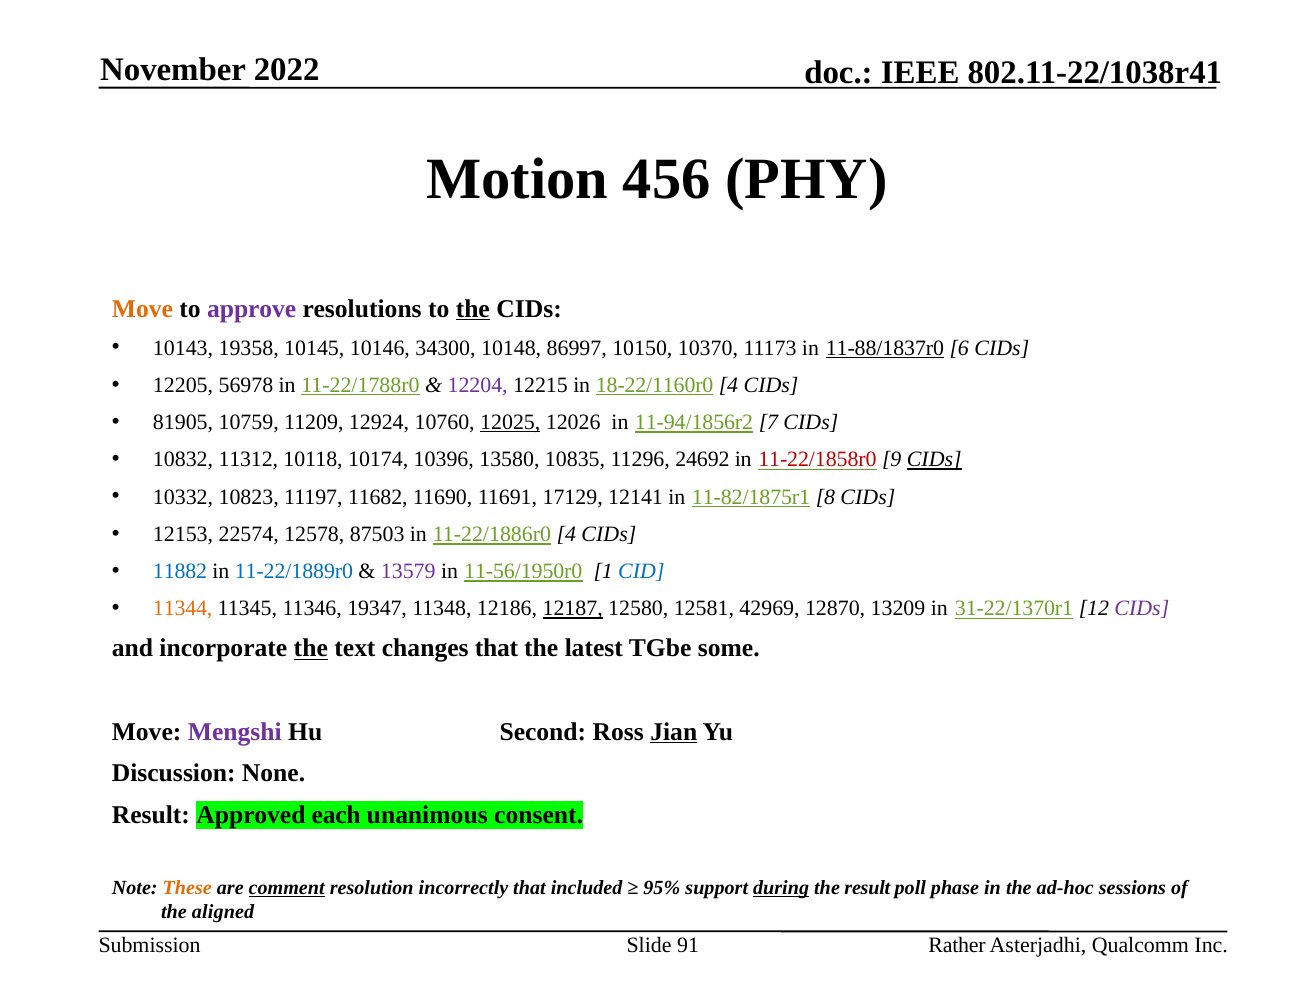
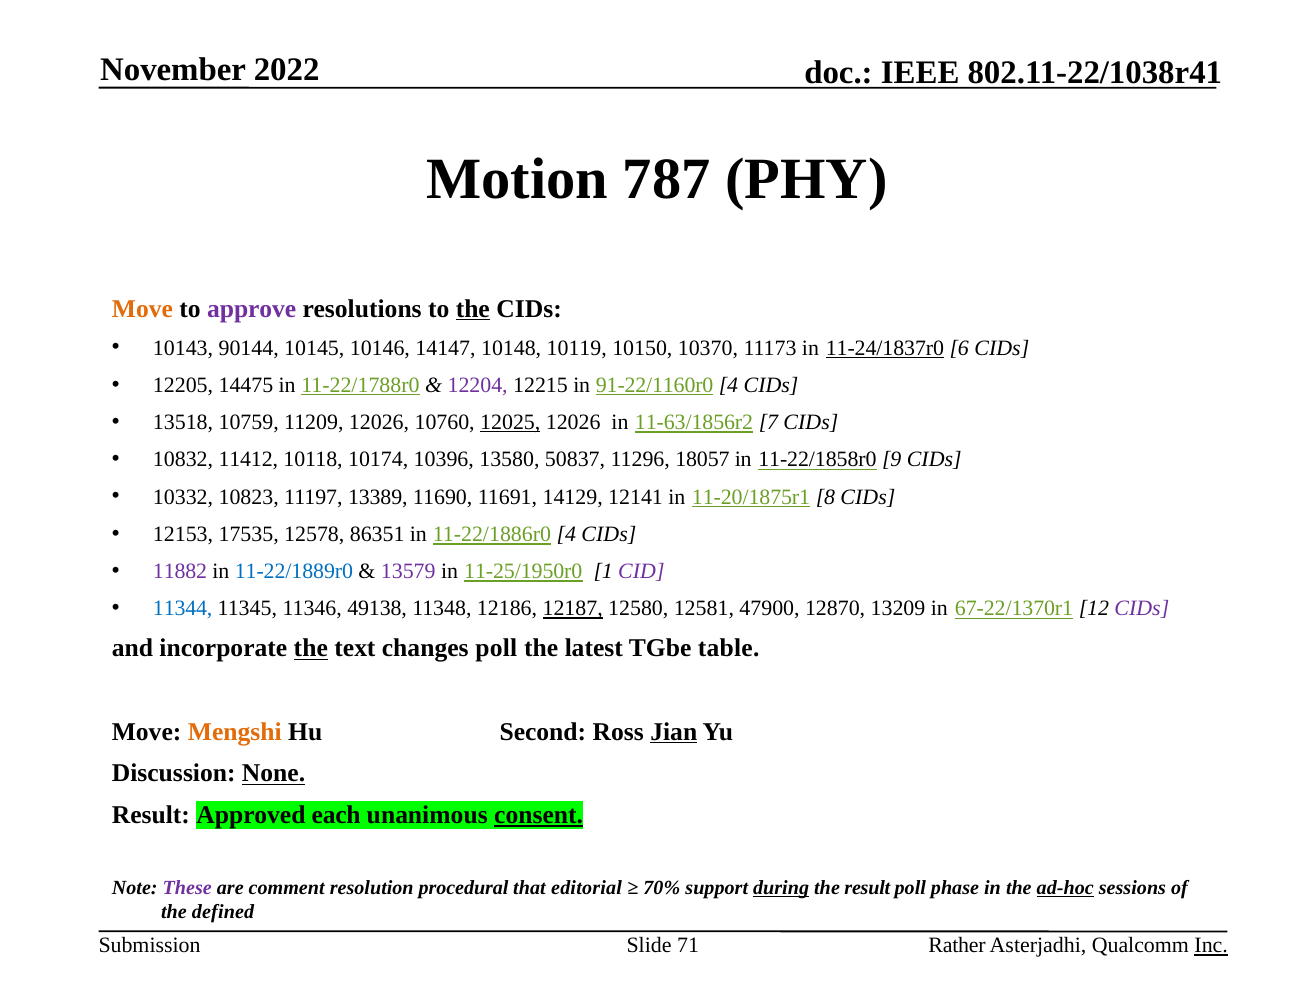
456: 456 -> 787 (667, 179)
19358: 19358 -> 90144 (249, 348)
34300: 34300 -> 14147 (446, 348)
86997: 86997 -> 10119 (577, 348)
11-88/1837r0: 11-88/1837r0 -> 11-24/1837r0 (885, 348)
56978: 56978 -> 14475 (246, 385)
18-22/1160r0: 18-22/1160r0 -> 91-22/1160r0 (655, 385)
81905: 81905 -> 13518 (183, 422)
11209 12924: 12924 -> 12026 (379, 422)
11-94/1856r2: 11-94/1856r2 -> 11-63/1856r2 (694, 422)
11312: 11312 -> 11412 (248, 460)
10835: 10835 -> 50837 (575, 460)
24692: 24692 -> 18057 (702, 460)
11-22/1858r0 colour: red -> black (817, 460)
CIDs underline: present -> none (934, 460)
11682: 11682 -> 13389 (378, 497)
17129: 17129 -> 14129 (573, 497)
11-82/1875r1: 11-82/1875r1 -> 11-20/1875r1 (751, 497)
22574: 22574 -> 17535 (249, 534)
87503: 87503 -> 86351 (377, 534)
11882 colour: blue -> purple (180, 572)
11-56/1950r0: 11-56/1950r0 -> 11-25/1950r0 (523, 572)
CID colour: blue -> purple (641, 572)
11344 colour: orange -> blue (183, 609)
19347: 19347 -> 49138 (377, 609)
42969: 42969 -> 47900 (770, 609)
31-22/1370r1: 31-22/1370r1 -> 67-22/1370r1 (1014, 609)
changes that: that -> poll (496, 649)
some: some -> table (729, 649)
Mengshi colour: purple -> orange (235, 732)
None underline: none -> present (274, 774)
consent underline: none -> present (539, 815)
These colour: orange -> purple (187, 888)
comment underline: present -> none (287, 888)
incorrectly: incorrectly -> procedural (464, 888)
included: included -> editorial (587, 888)
95%: 95% -> 70% (662, 888)
ad-hoc underline: none -> present (1065, 888)
aligned: aligned -> defined (223, 912)
91: 91 -> 71 (688, 946)
Inc underline: none -> present (1211, 946)
